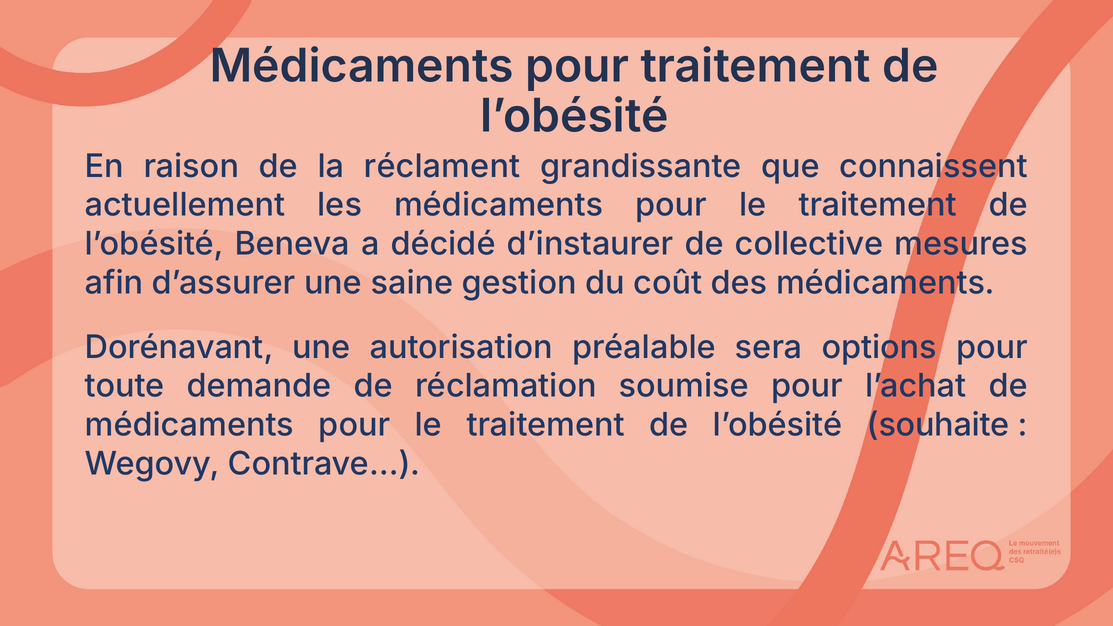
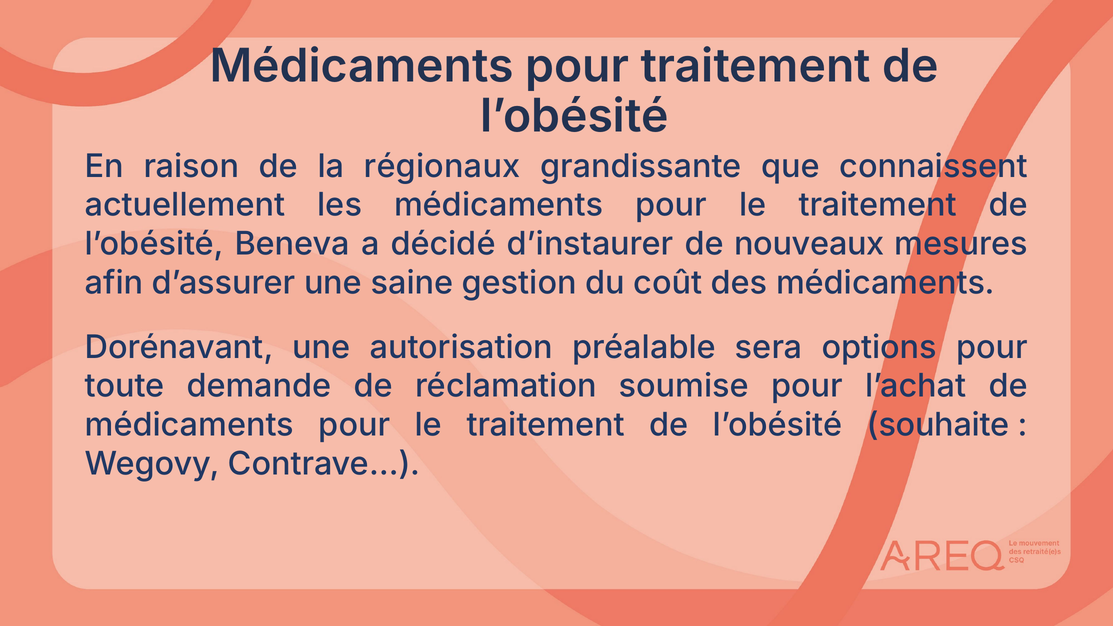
réclament: réclament -> régionaux (442, 166)
collective: collective -> nouveaux (809, 244)
